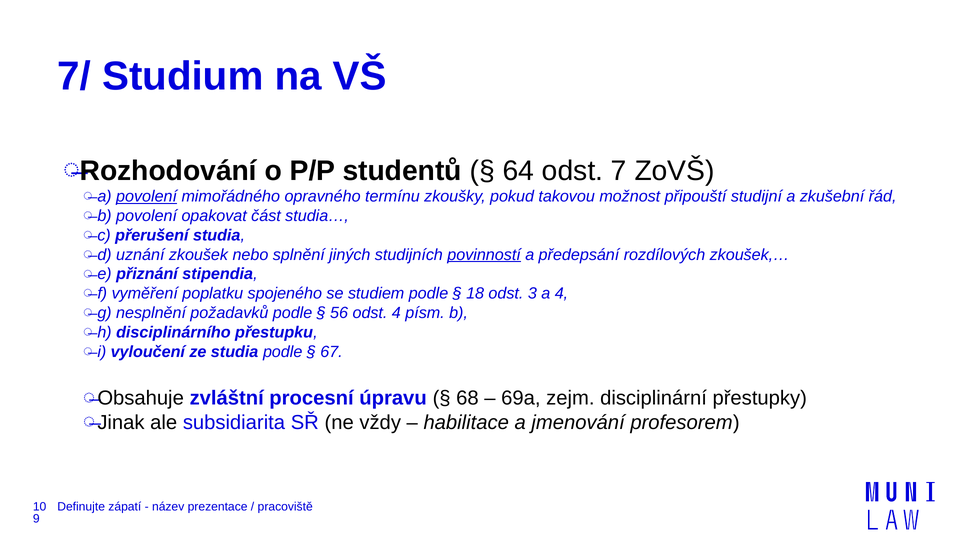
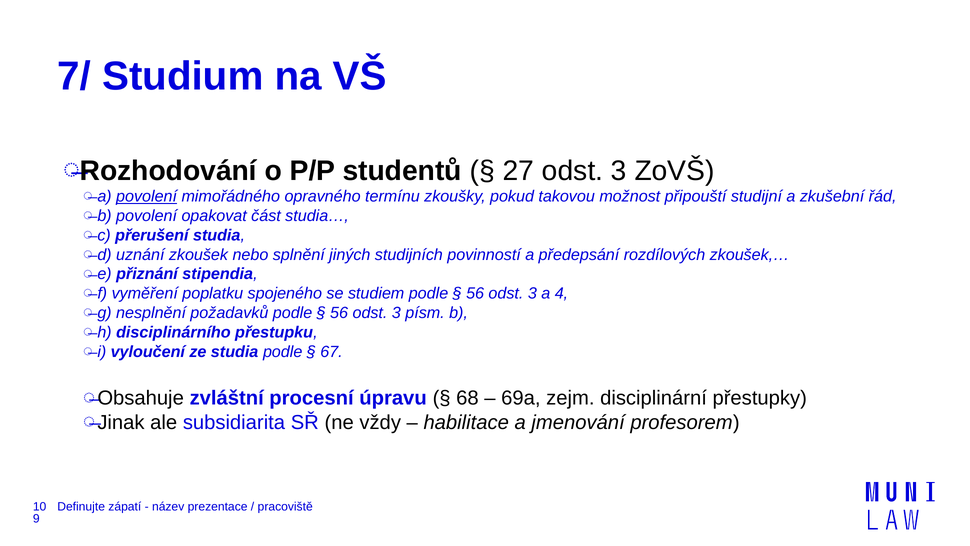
64: 64 -> 27 (518, 171)
7: 7 -> 3 (619, 171)
povinností underline: present -> none (484, 255)
18: 18 -> 56 (475, 293)
4: 4 -> 3 (396, 313)
